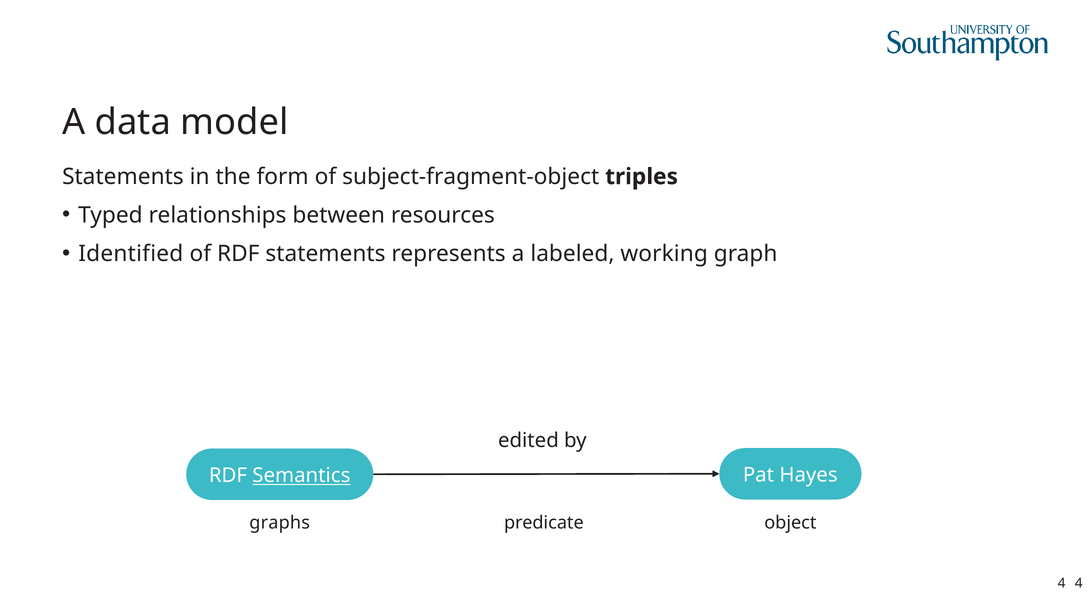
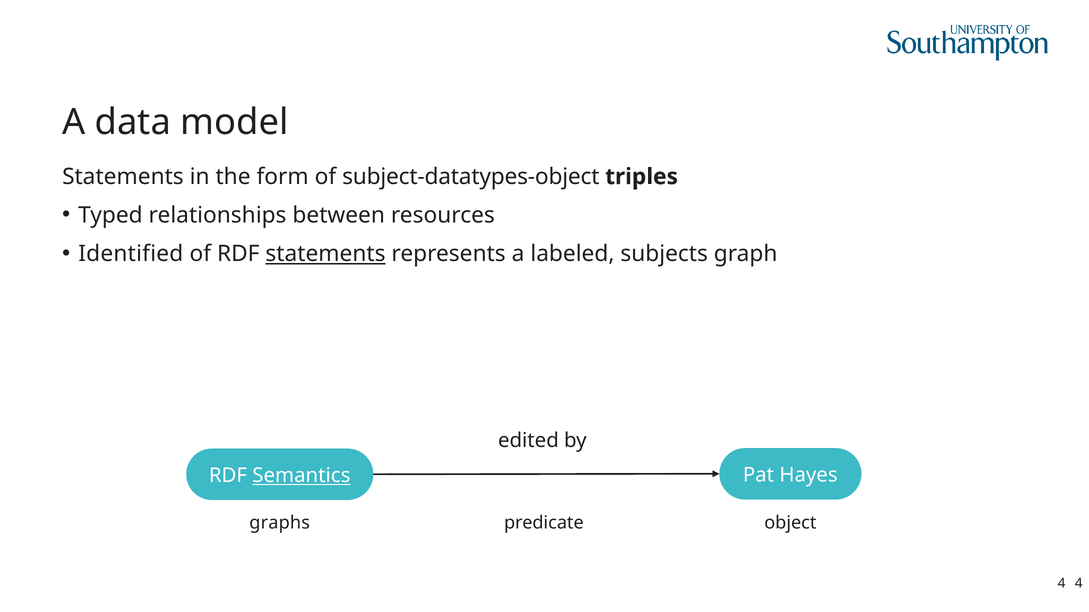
subject-fragment-object: subject-fragment-object -> subject-datatypes-object (471, 177)
statements underline: none -> present (325, 254)
working: working -> subjects (664, 254)
